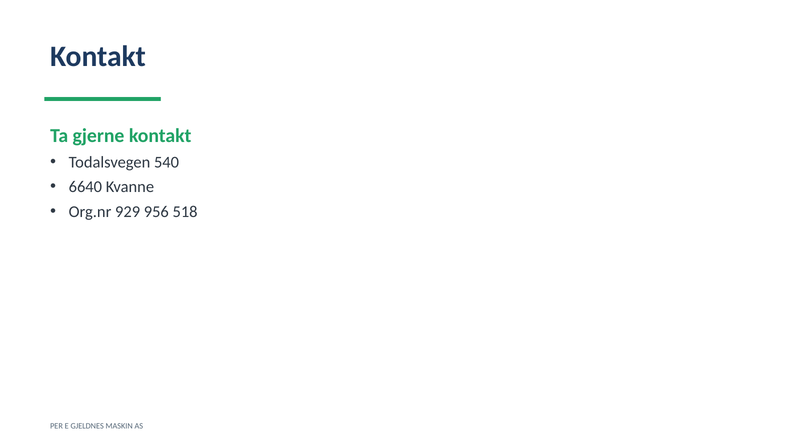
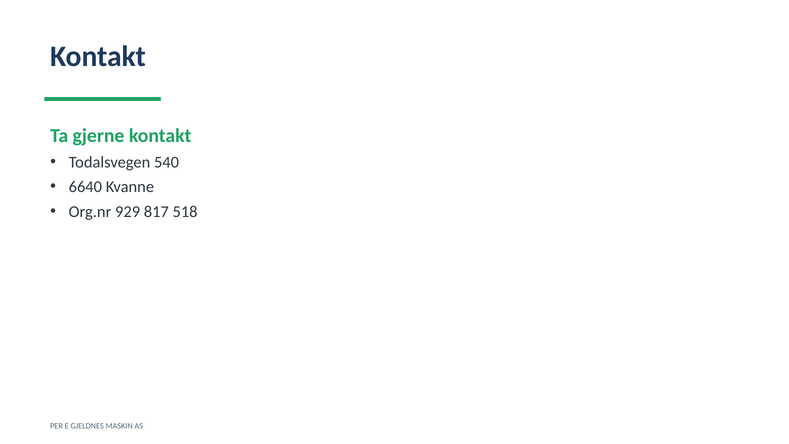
956: 956 -> 817 (156, 212)
